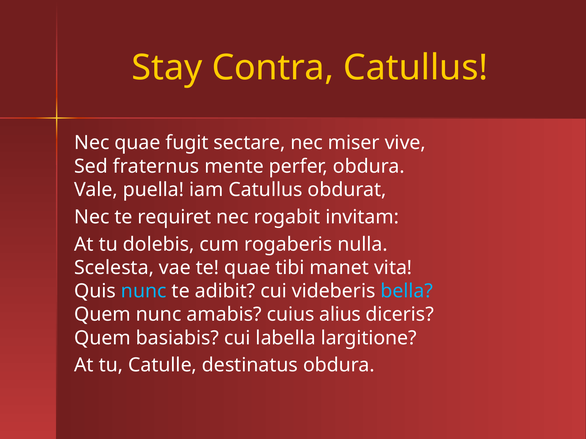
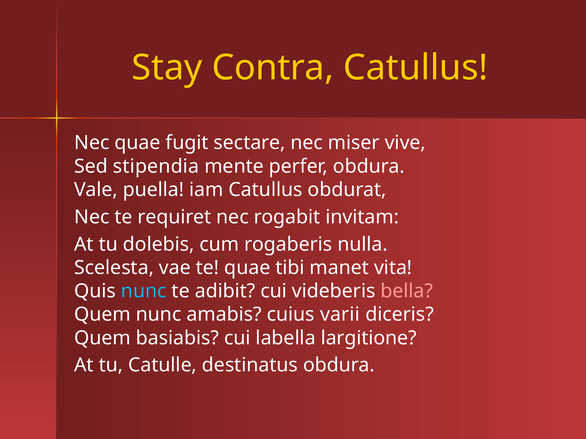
fraternus: fraternus -> stipendia (156, 166)
bella colour: light blue -> pink (407, 291)
alius: alius -> varii (340, 315)
